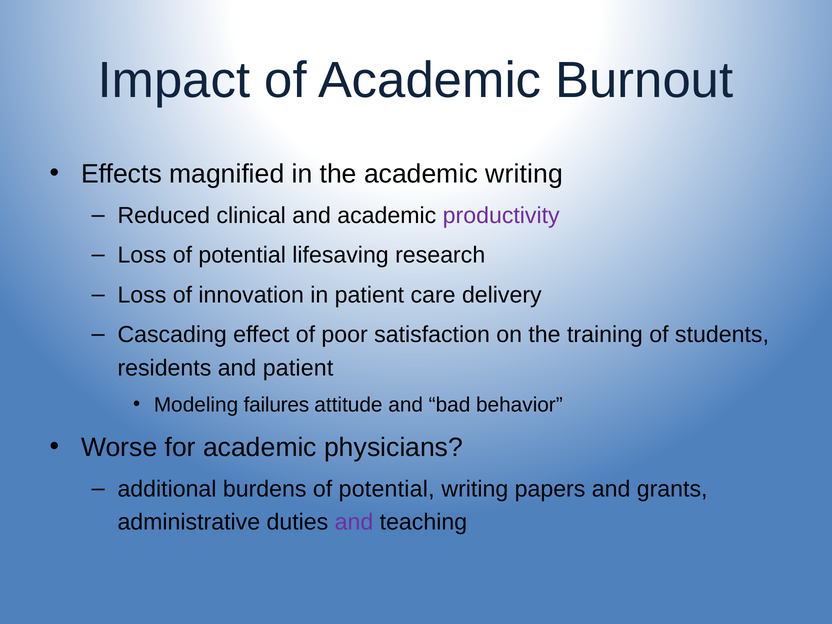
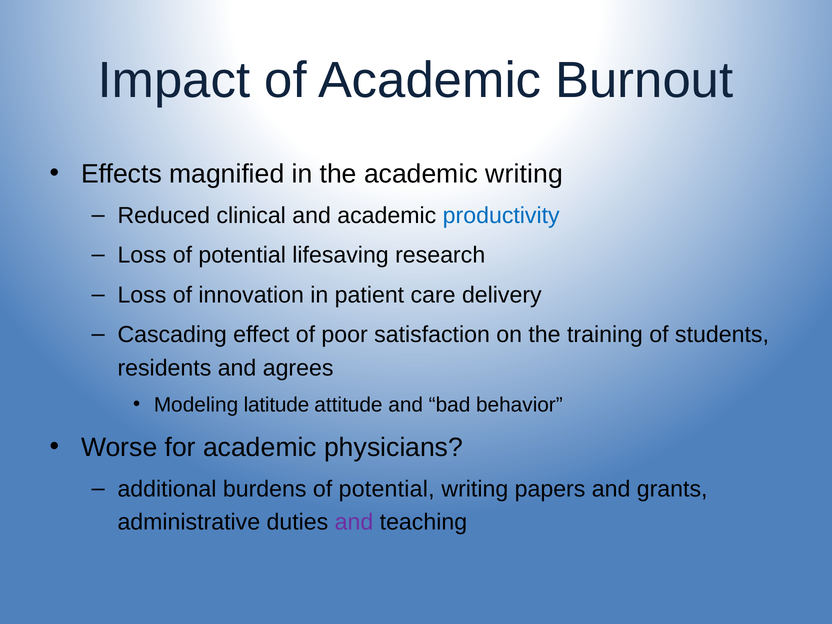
productivity colour: purple -> blue (501, 216)
and patient: patient -> agrees (298, 368)
failures: failures -> latitude (276, 405)
